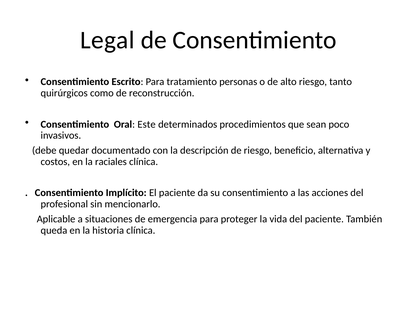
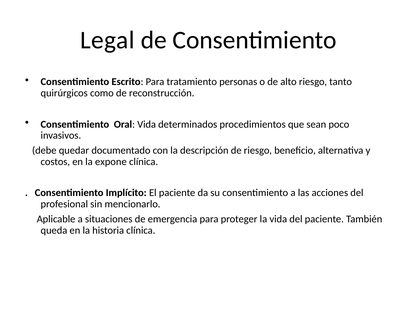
Oral Este: Este -> Vida (147, 125)
raciales: raciales -> expone (111, 162)
